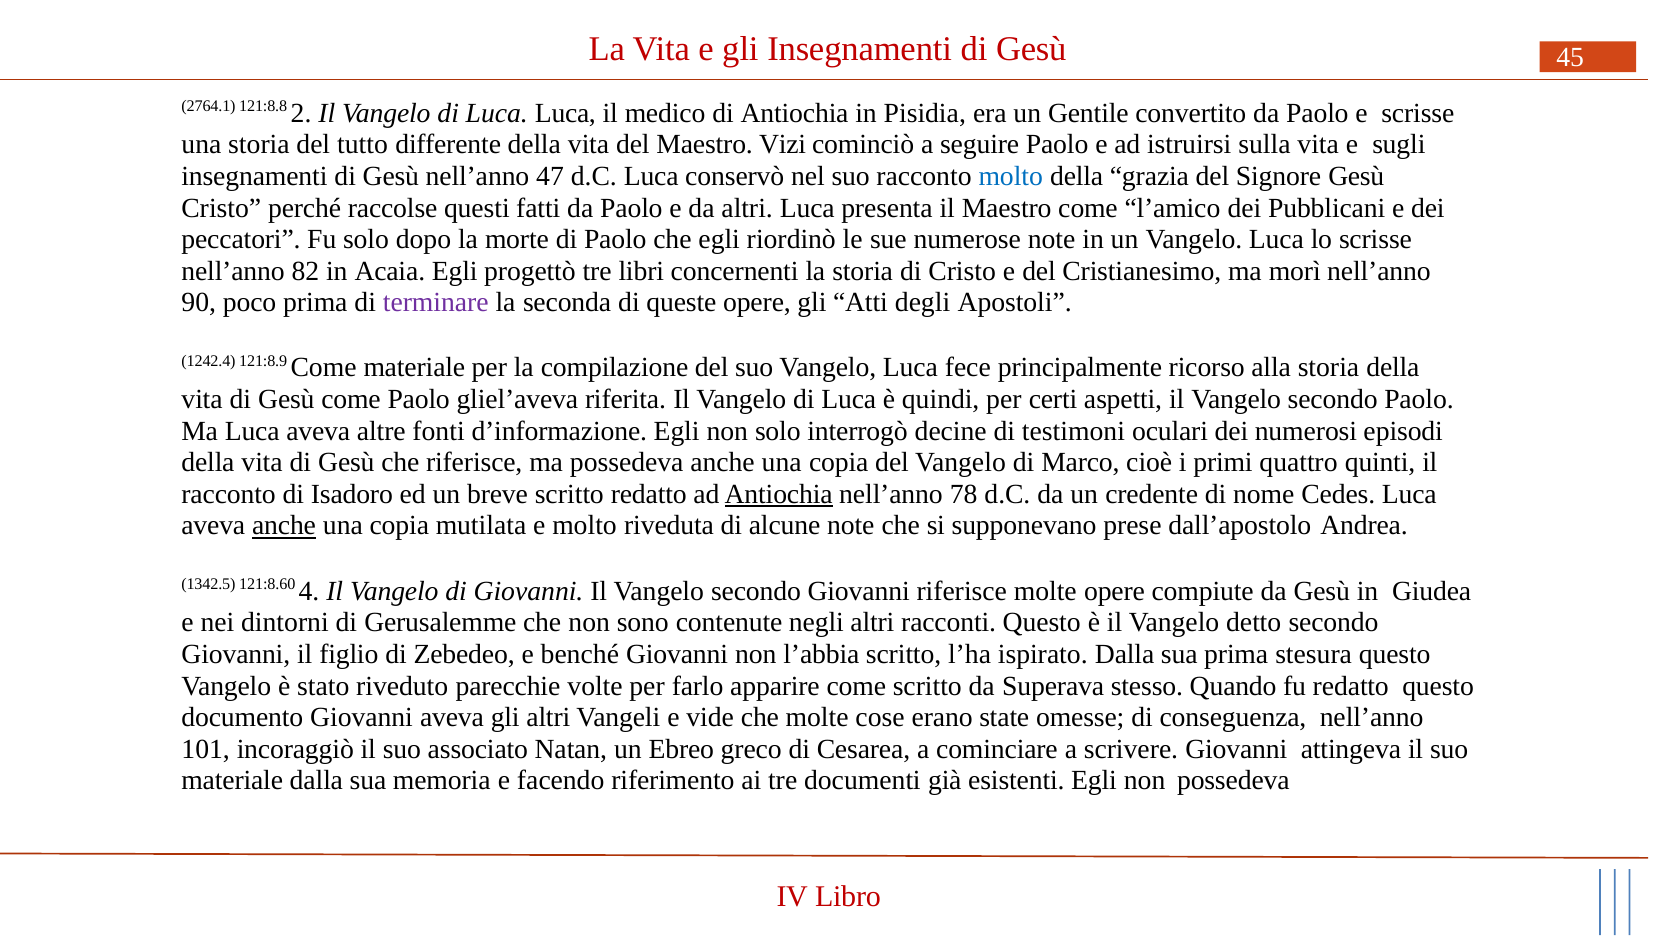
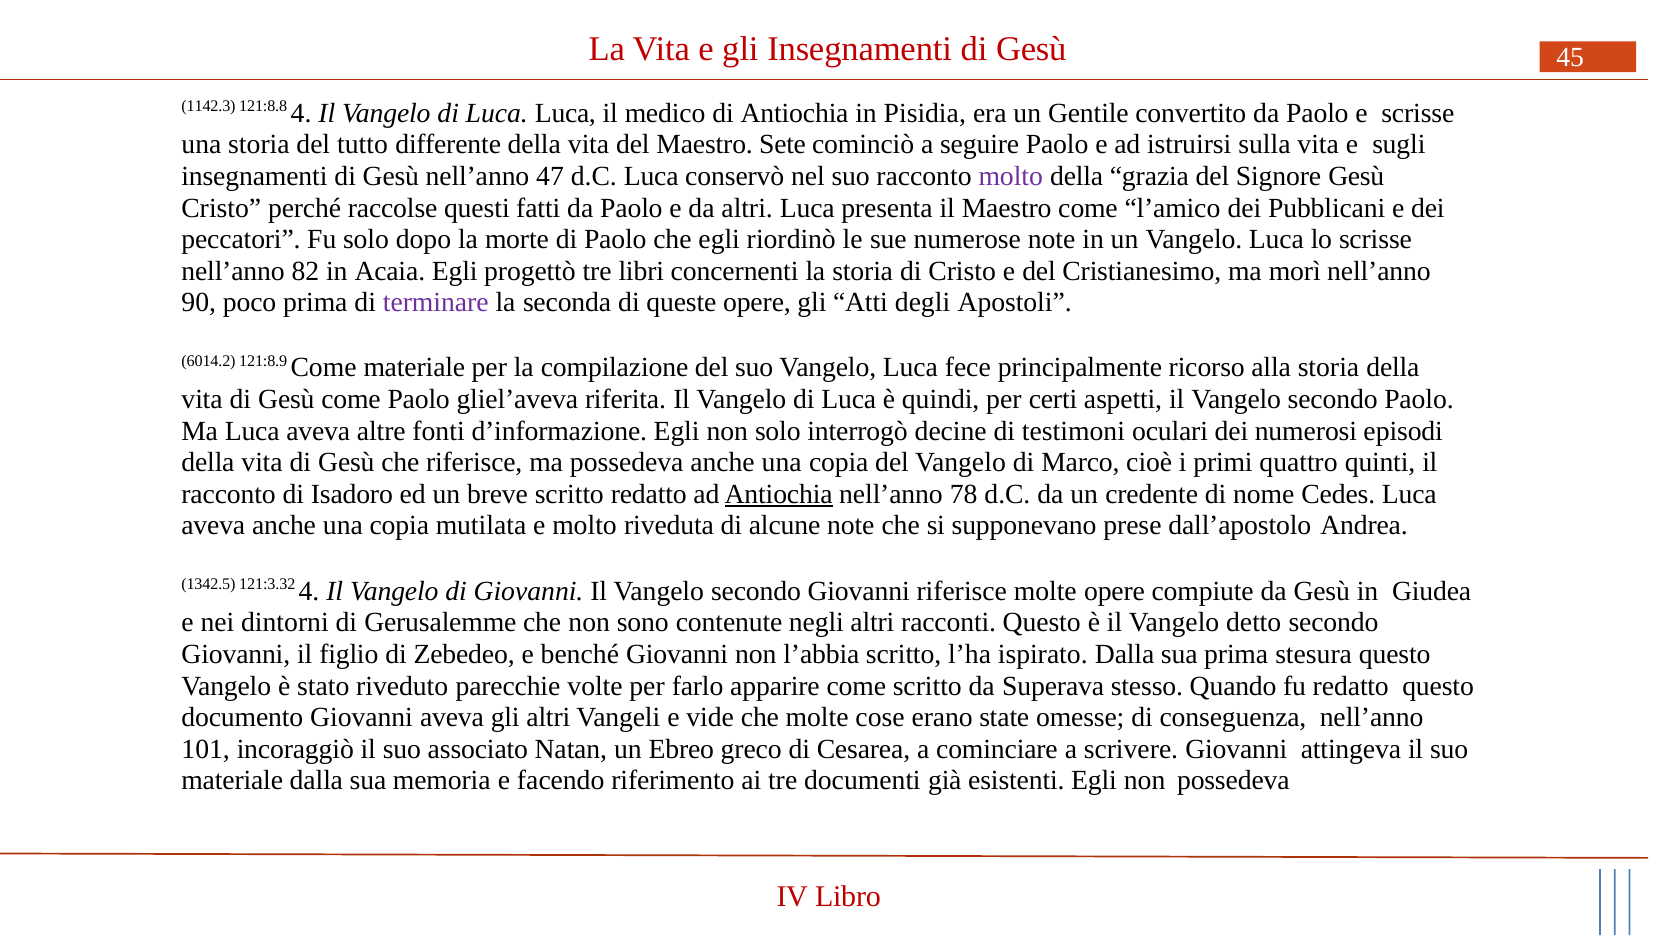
2764.1: 2764.1 -> 1142.3 (209, 106)
121:8.8 2: 2 -> 4 (301, 113)
Vizi: Vizi -> Sete (783, 145)
molto colour: blue -> purple (1011, 176)
1242.4: 1242.4 -> 6014.2 (209, 361)
anche underline: present -> none (284, 526)
121:8.60: 121:8.60 -> 121:3.32 (267, 584)
